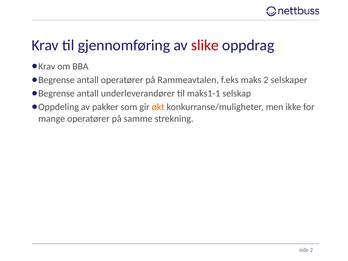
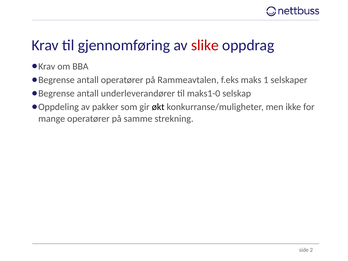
maks 2: 2 -> 1 (266, 80)
maks1-1: maks1-1 -> maks1-0 (204, 93)
økt colour: orange -> black (158, 107)
